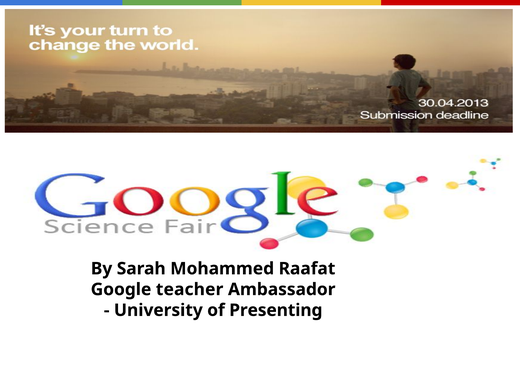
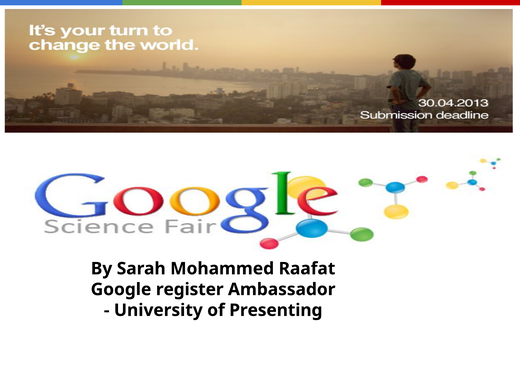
teacher: teacher -> register (190, 289)
